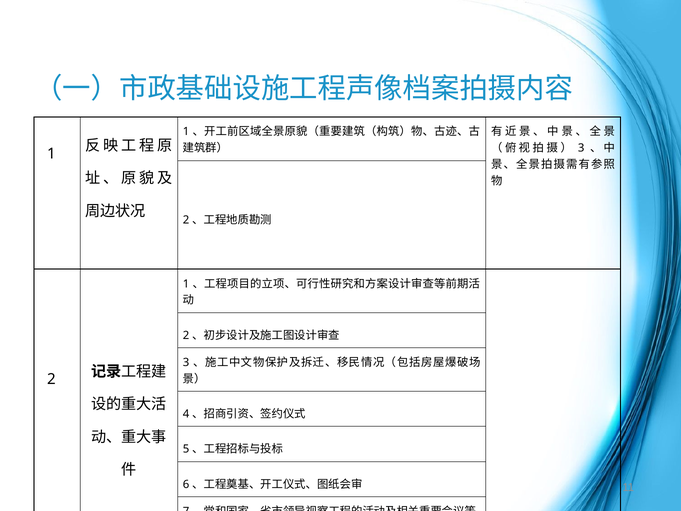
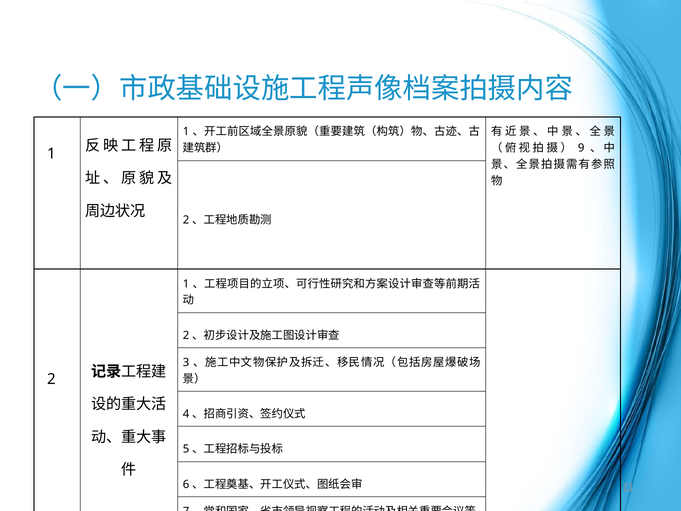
3: 3 -> 9 (581, 148)
